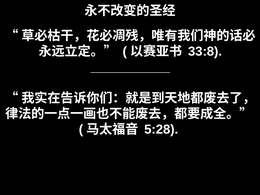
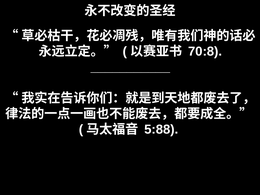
33:8: 33:8 -> 70:8 (205, 51)
5:28: 5:28 -> 5:88 (161, 129)
